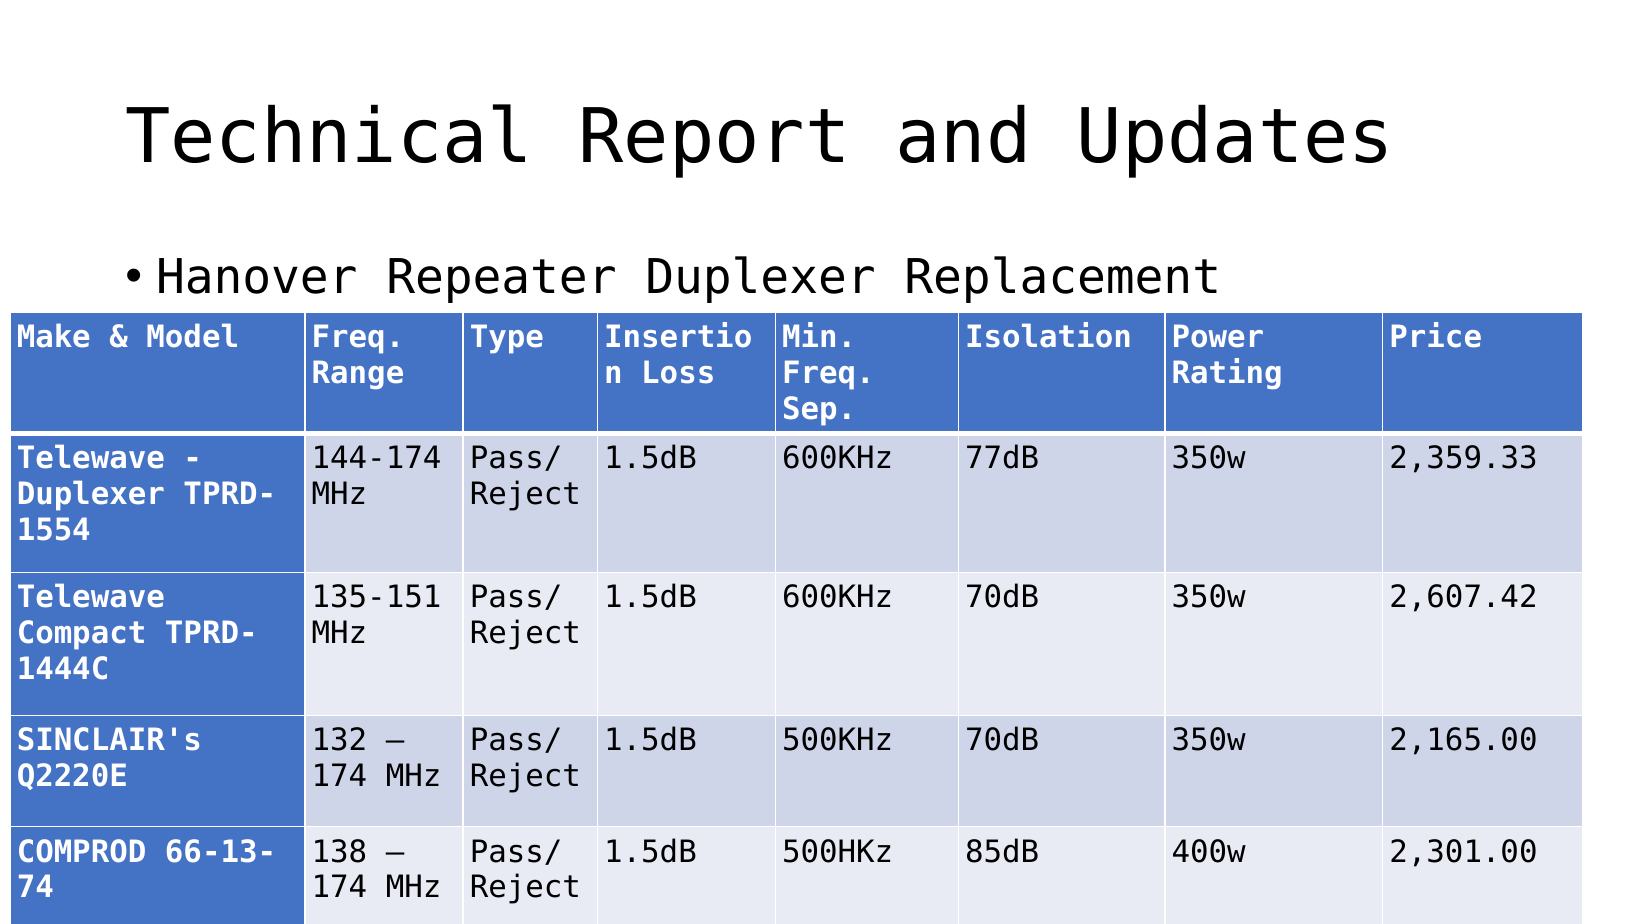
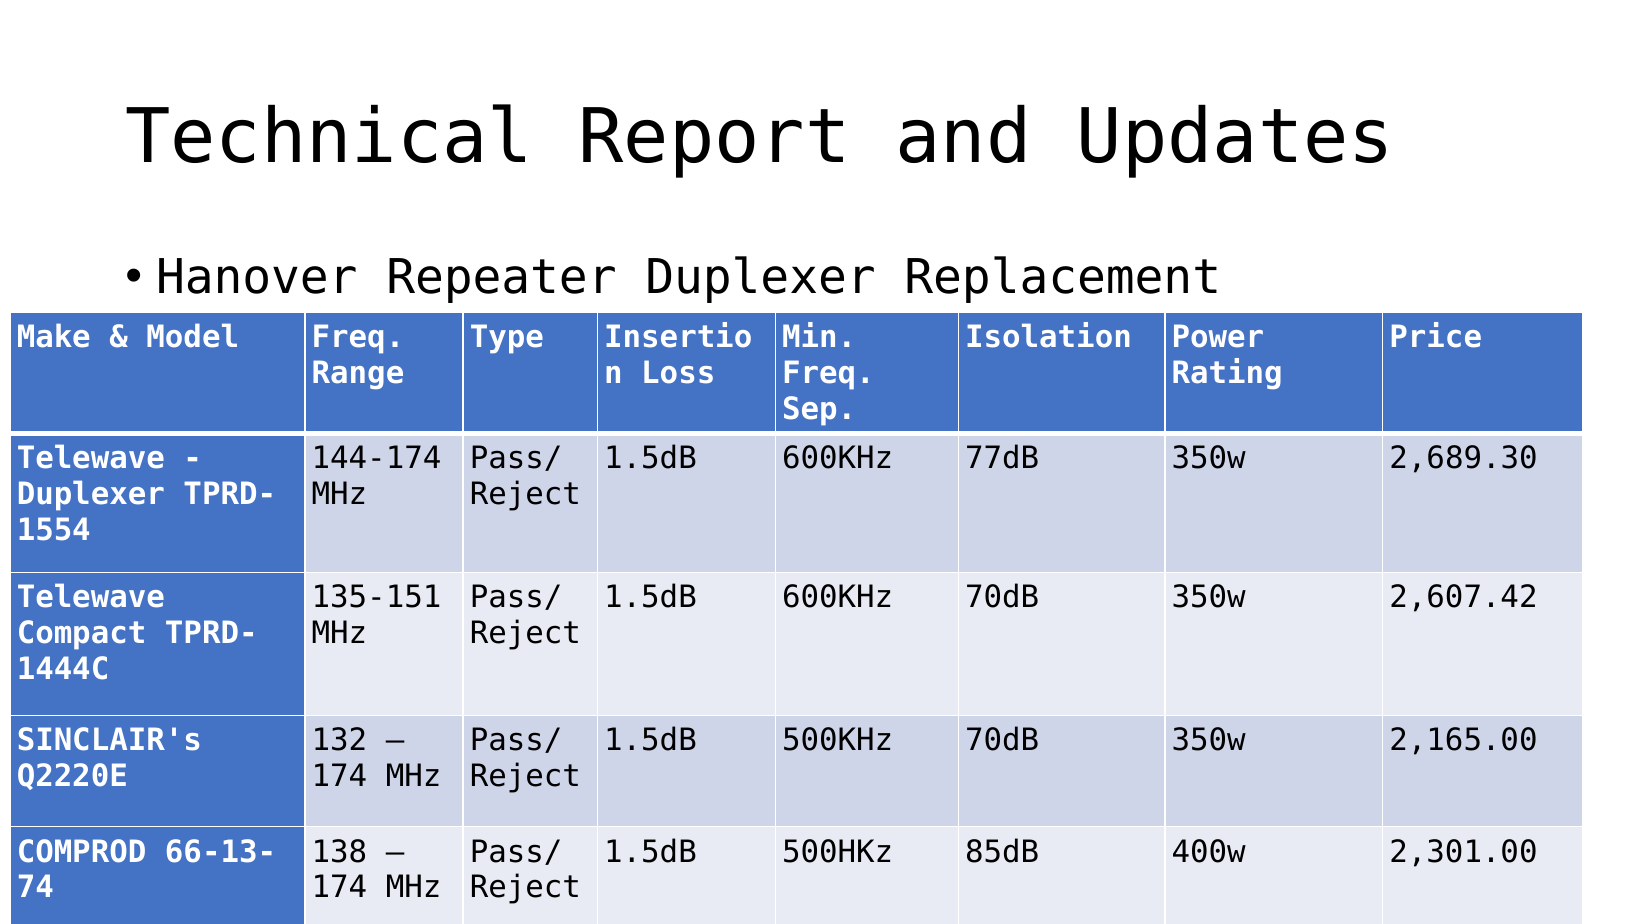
2,359.33: 2,359.33 -> 2,689.30 (1464, 459)
